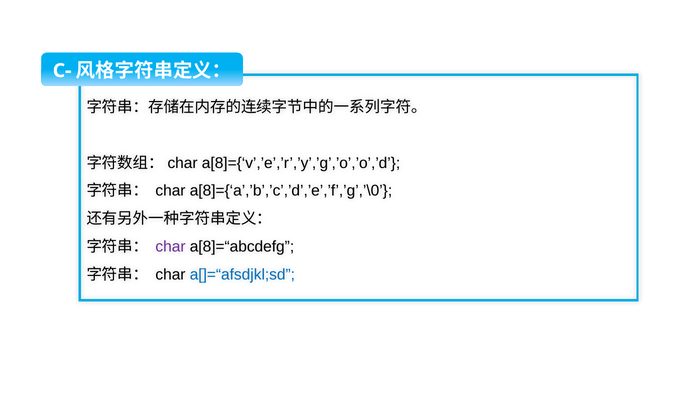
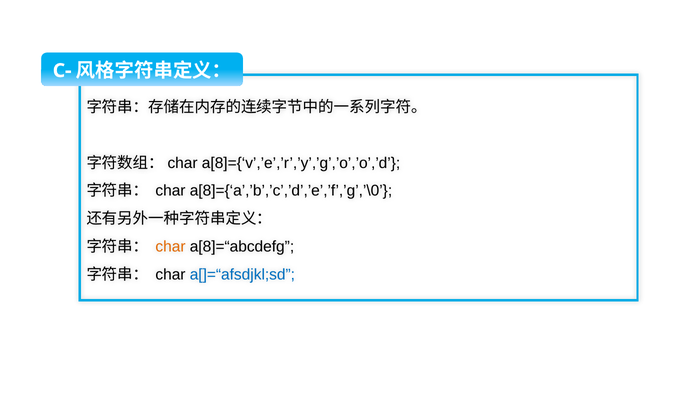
char colour: purple -> orange (171, 246)
